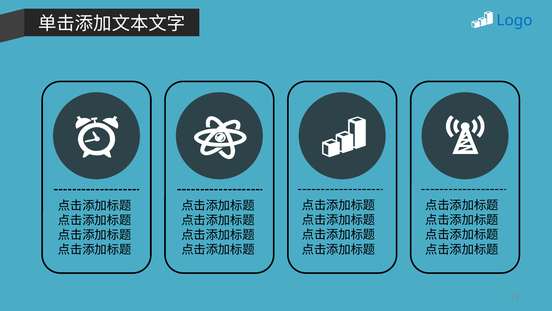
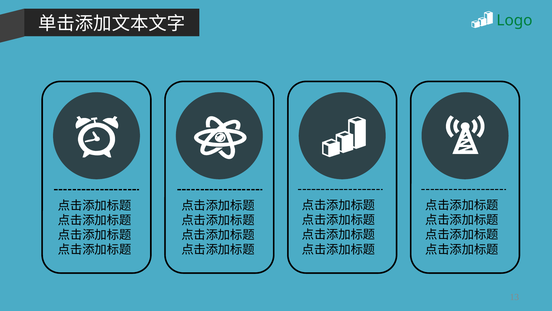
Logo colour: blue -> green (515, 20)
